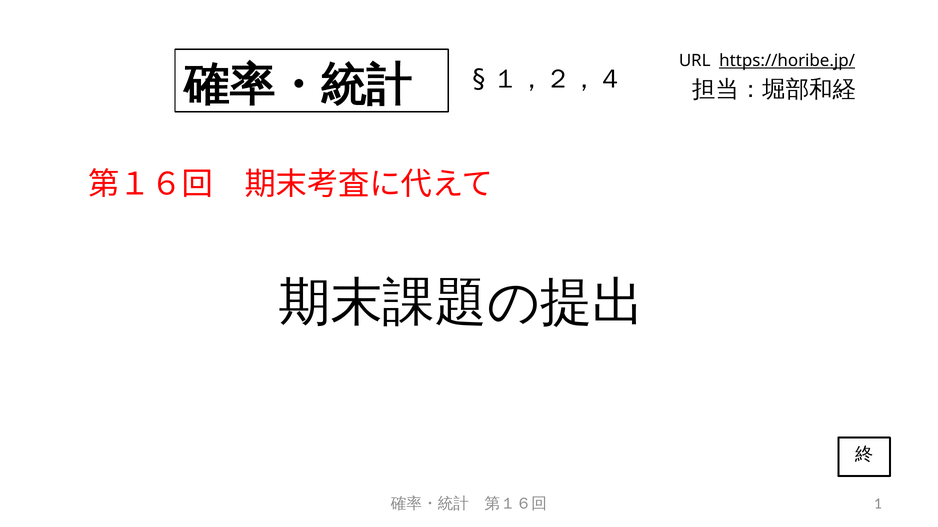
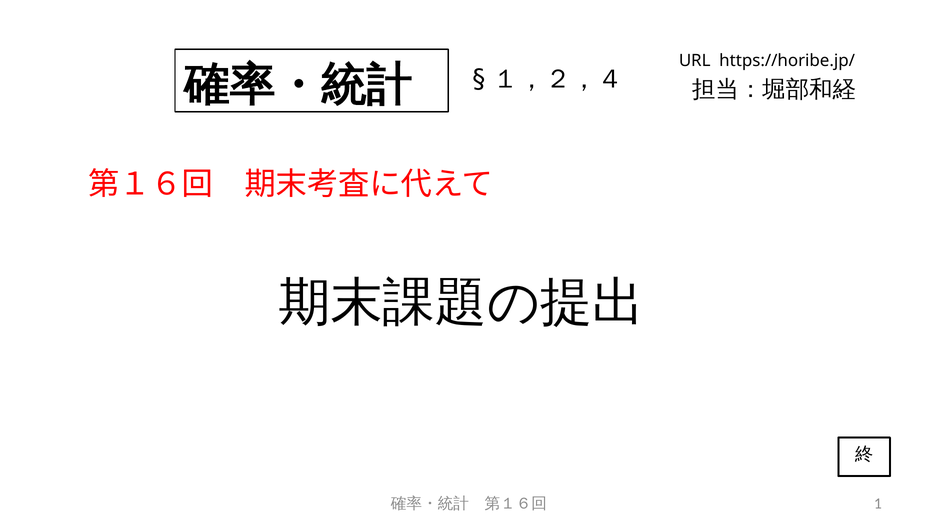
https://horibe.jp/ underline: present -> none (787, 61)
